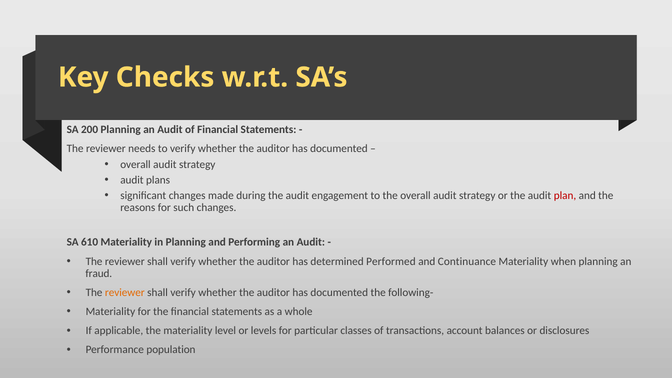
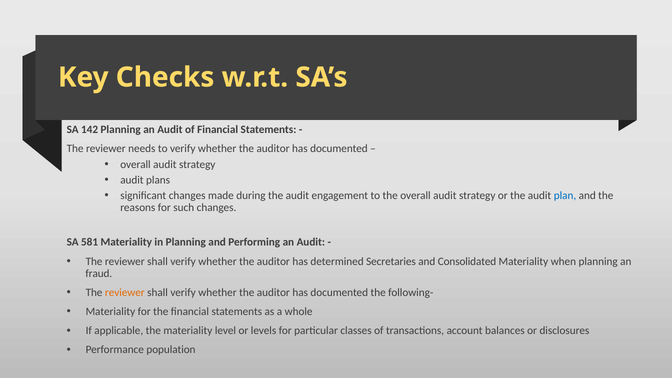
200: 200 -> 142 (90, 130)
plan colour: red -> blue (565, 196)
610: 610 -> 581 (90, 242)
Performed: Performed -> Secretaries (391, 261)
Continuance: Continuance -> Consolidated (467, 261)
